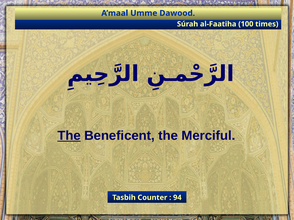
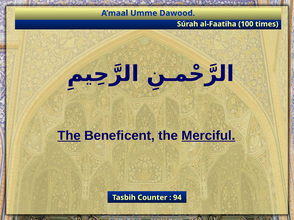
Merciful underline: none -> present (208, 136)
